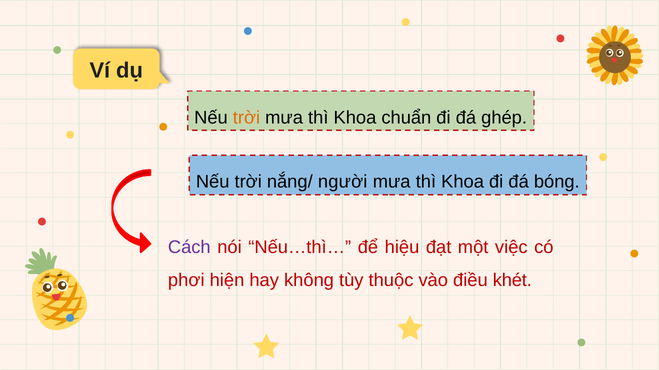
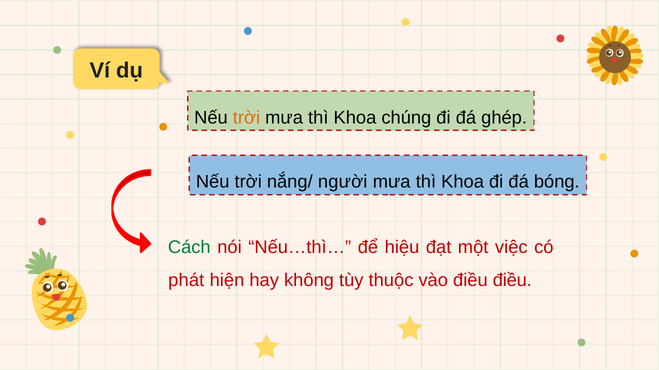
chuẩn: chuẩn -> chúng (406, 118)
Cách colour: purple -> green (189, 248)
phơi: phơi -> phát (186, 281)
điều khét: khét -> điều (512, 281)
